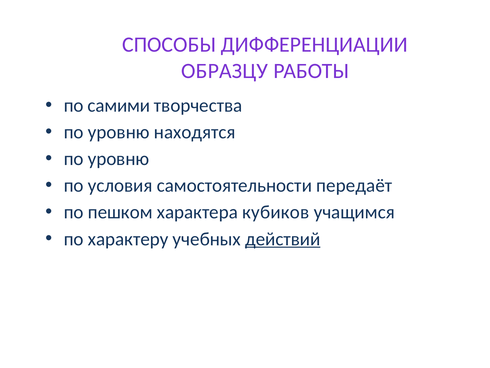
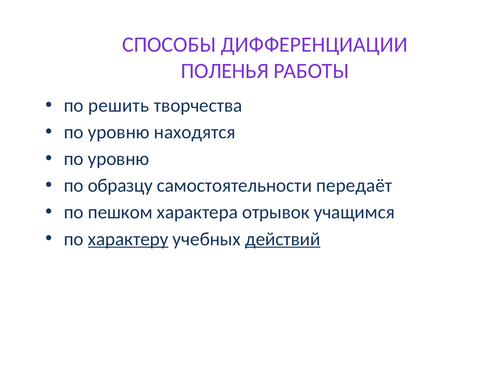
ОБРАЗЦУ: ОБРАЗЦУ -> ПОЛЕНЬЯ (225, 71)
самими: самими -> решить (119, 106)
условия: условия -> образцу (120, 185)
кубиков: кубиков -> отрывок (276, 212)
характеру underline: none -> present (128, 239)
